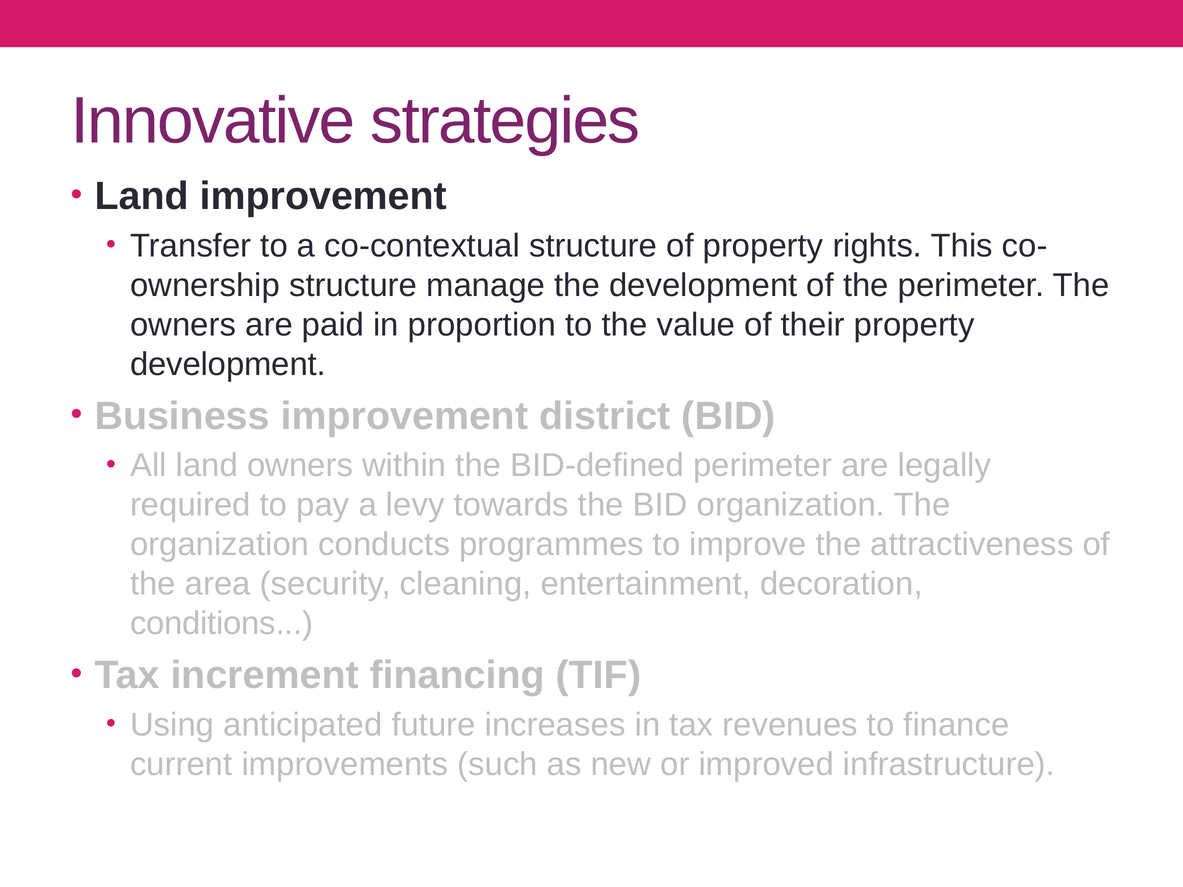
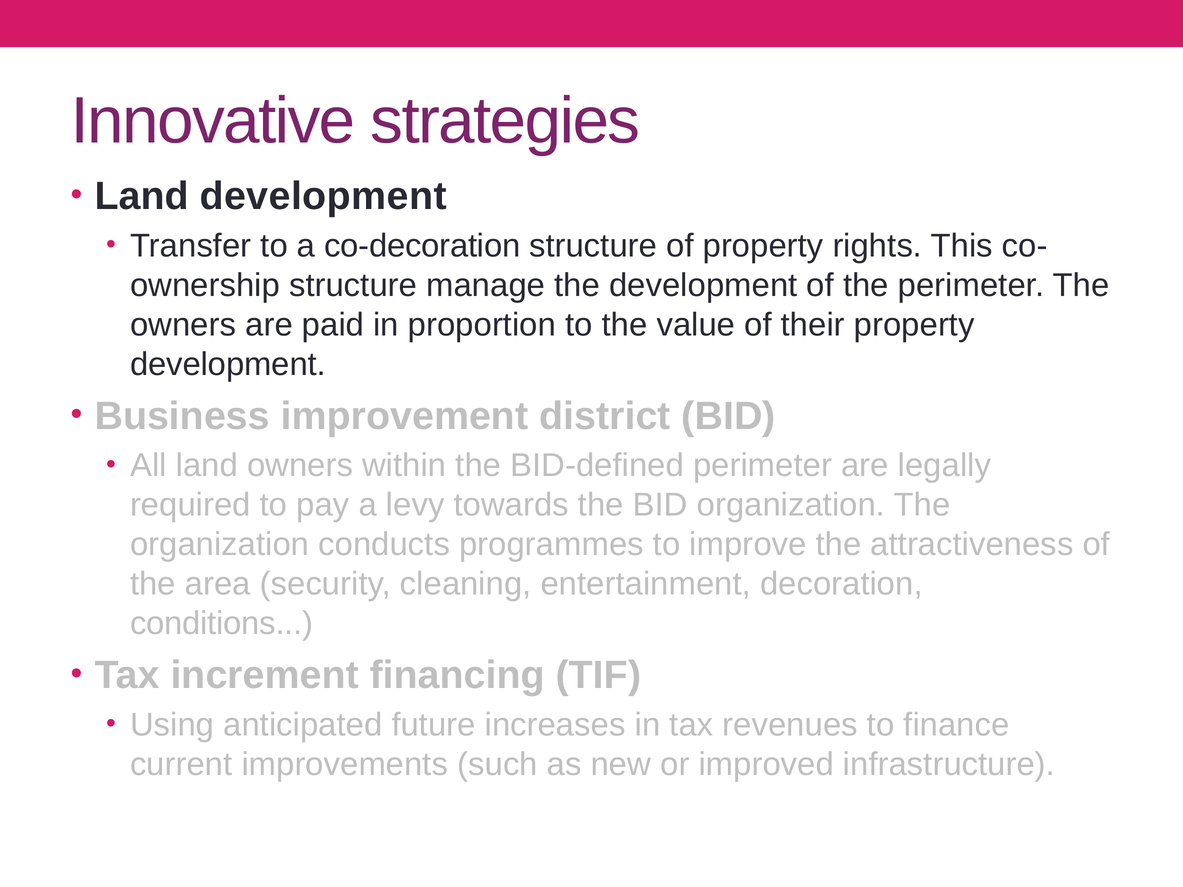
Land improvement: improvement -> development (323, 196)
co-contextual: co-contextual -> co-decoration (422, 246)
